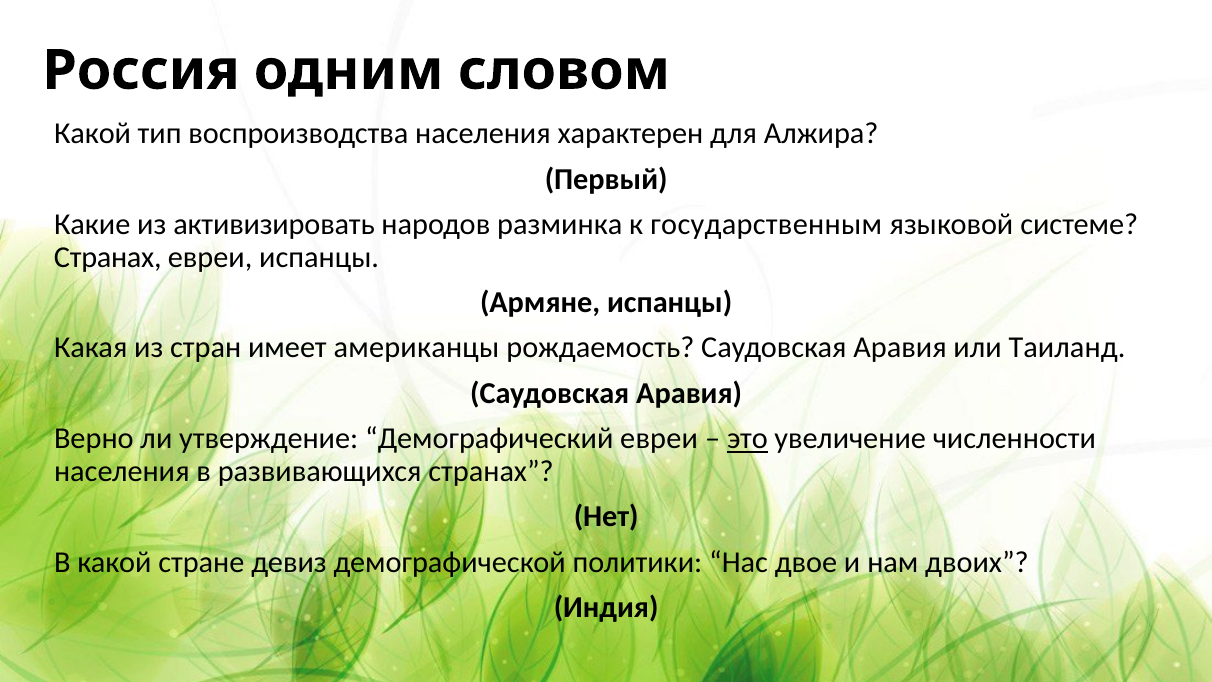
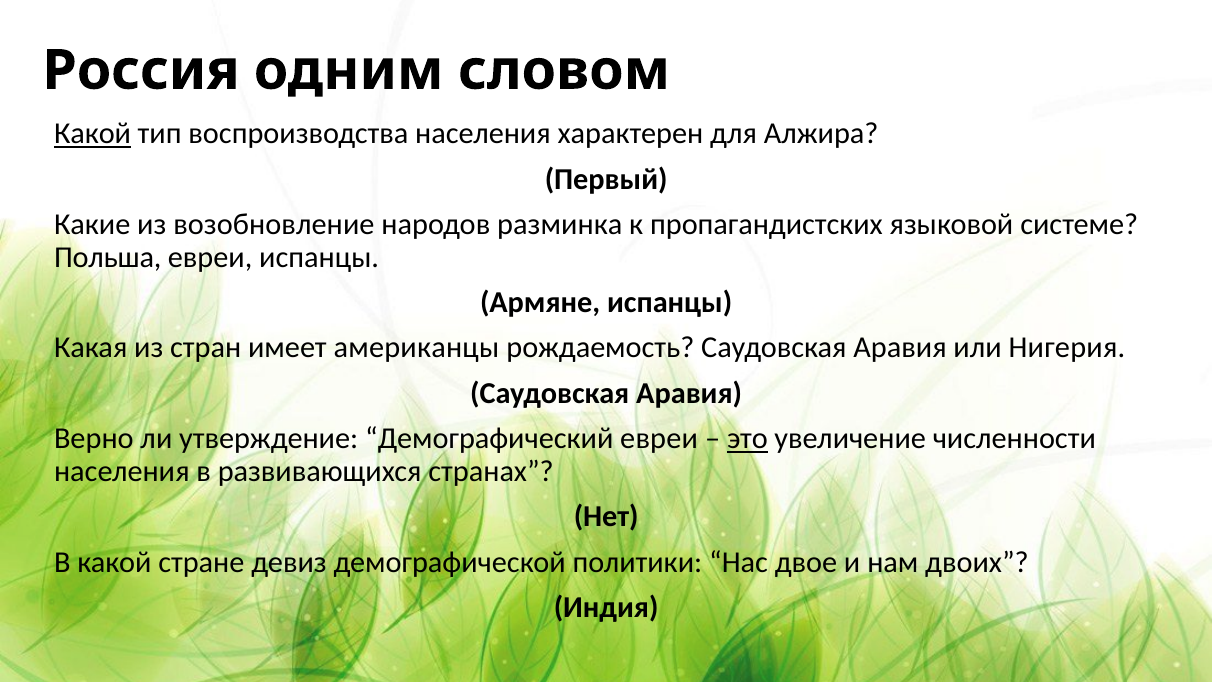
Какой underline: none -> present (93, 134)
активизировать: активизировать -> возобновление (274, 224)
государственным: государственным -> пропагандистских (766, 224)
Странах: Странах -> Польша (108, 257)
Таиланд: Таиланд -> Нигерия (1067, 348)
